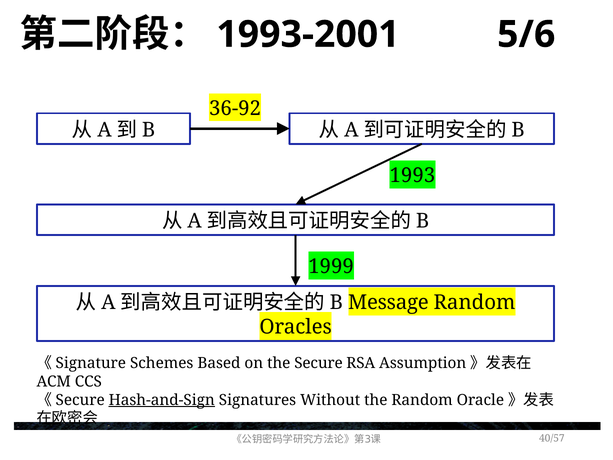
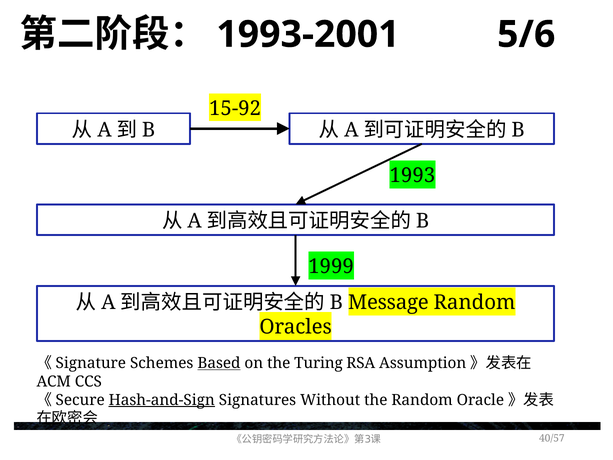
36-92: 36-92 -> 15-92 (235, 108)
Based underline: none -> present (219, 363)
Secure: Secure -> Turing (318, 363)
